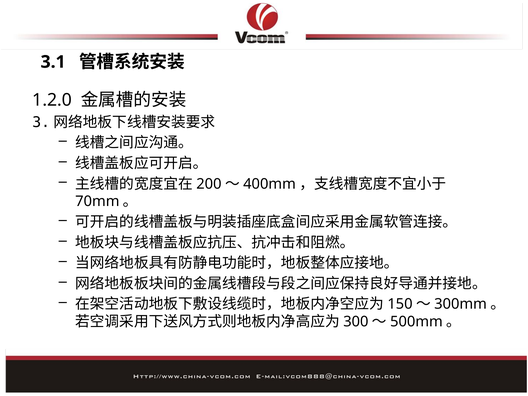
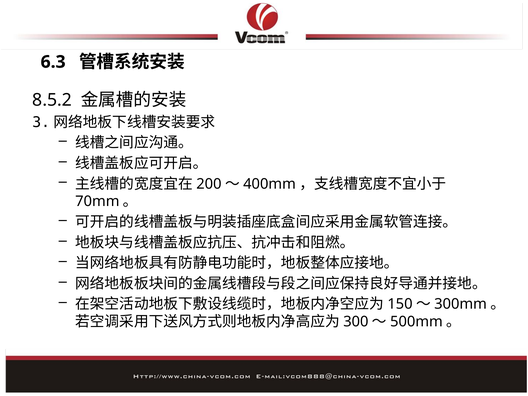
3.1: 3.1 -> 6.3 (53, 62)
1.2.0: 1.2.0 -> 8.5.2 (52, 100)
